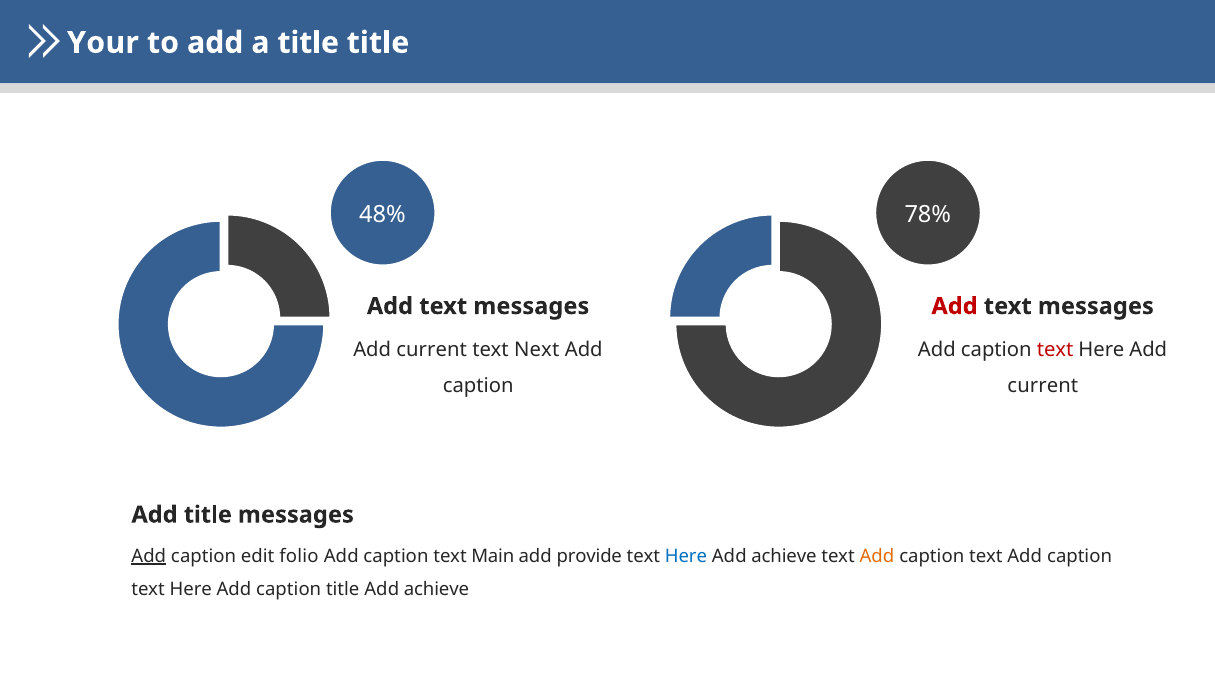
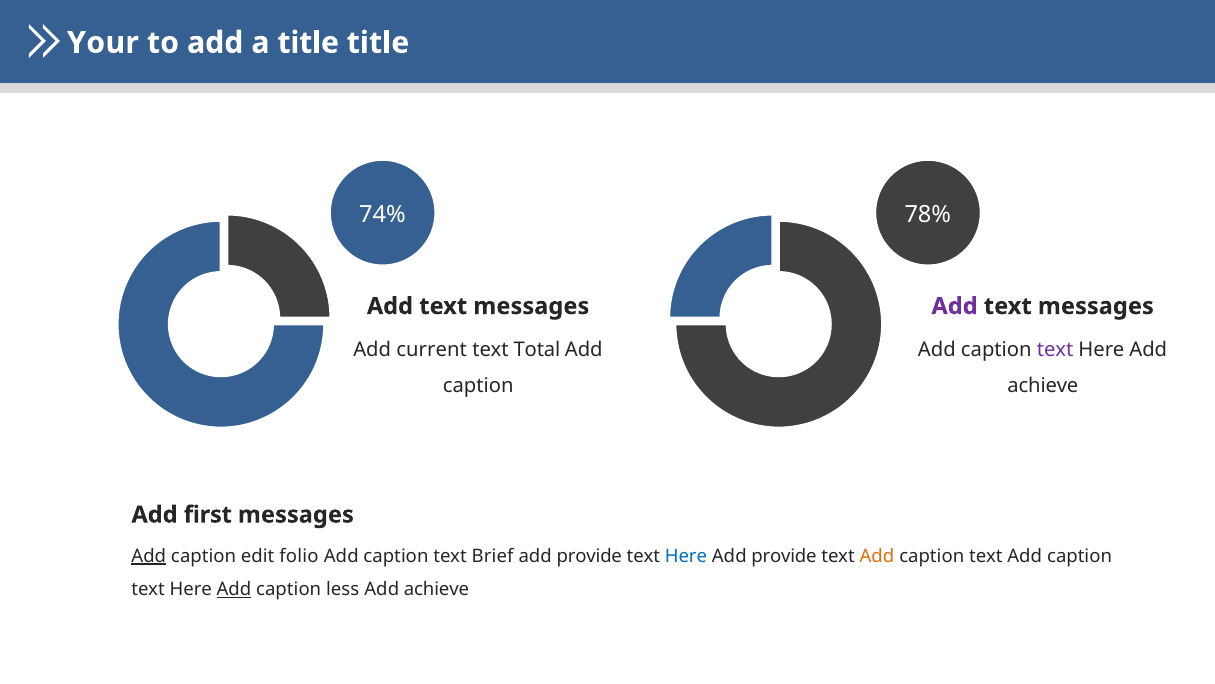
48%: 48% -> 74% (382, 214)
Add colour: red -> purple (955, 306)
Next: Next -> Total (537, 349)
text colour: red -> purple (1055, 349)
current: current -> achieve (1043, 386)
Add title: title -> first (208, 514)
Main: Main -> Brief (493, 556)
achieve: achieve -> provide (784, 556)
Add underline: none -> present (234, 589)
caption title: title -> less (343, 589)
